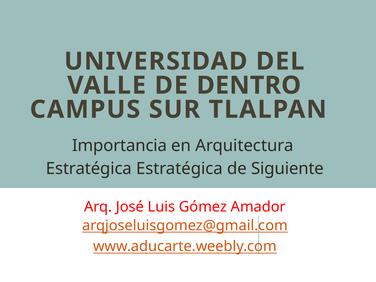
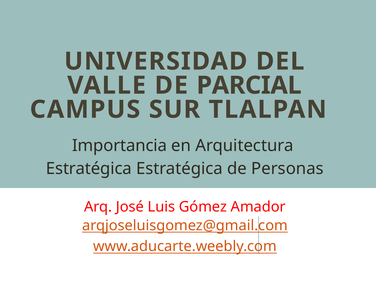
DENTRO: DENTRO -> PARCIAL (249, 85)
Siguiente: Siguiente -> Personas (287, 169)
